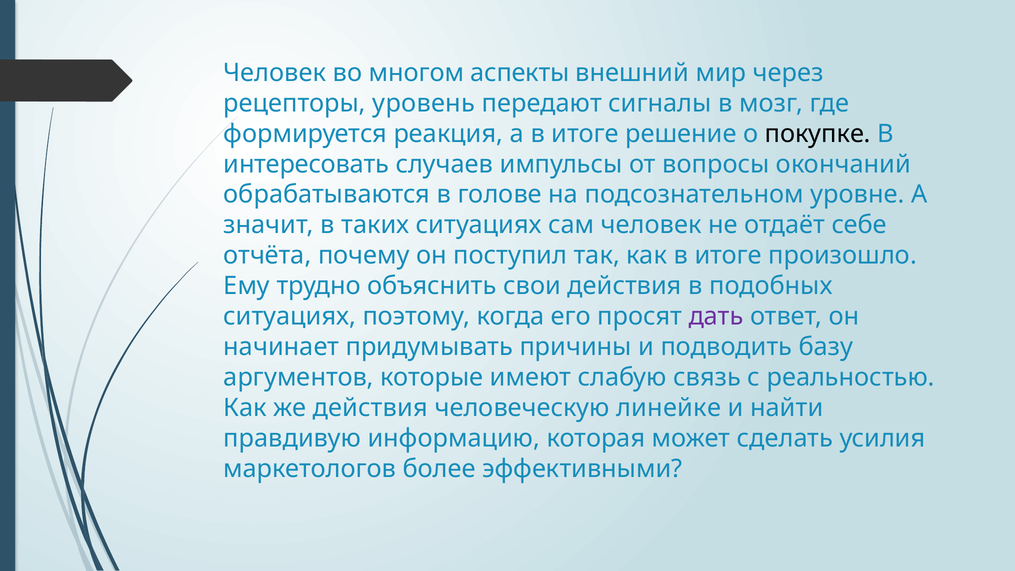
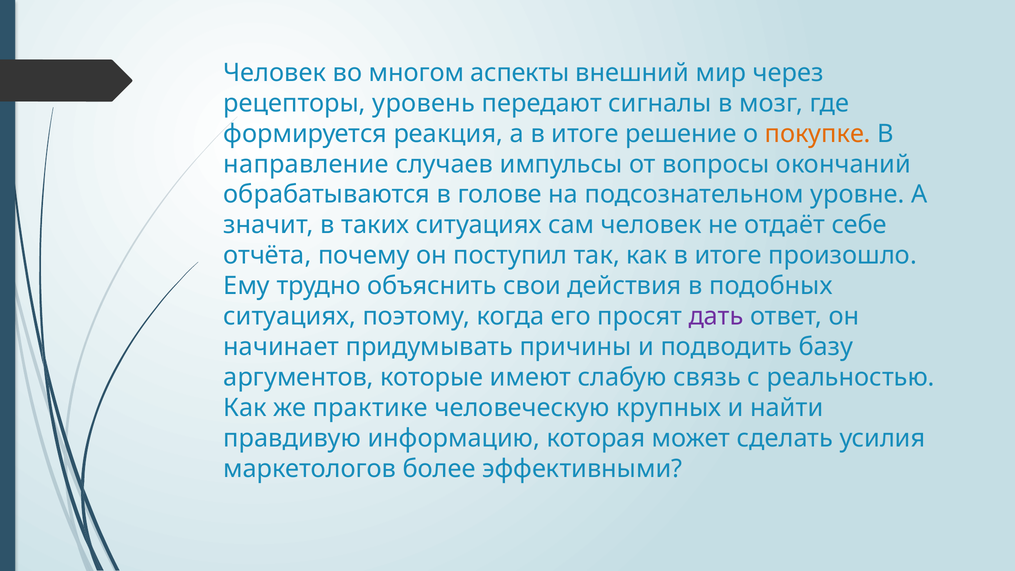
покупке colour: black -> orange (818, 134)
интересовать: интересовать -> направление (306, 164)
же действия: действия -> практике (370, 408)
линейке: линейке -> крупных (669, 408)
